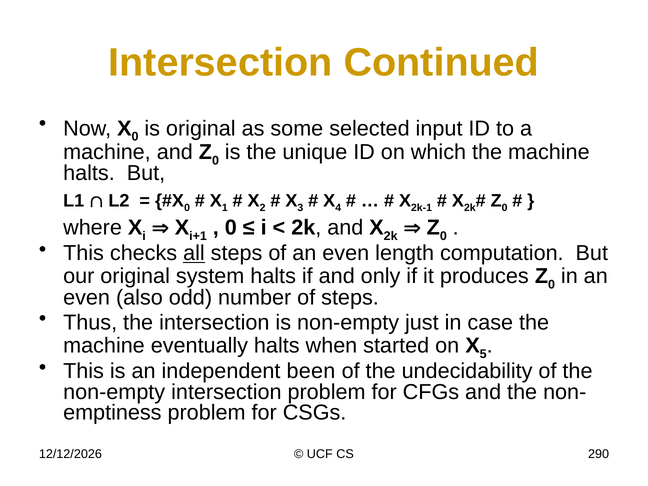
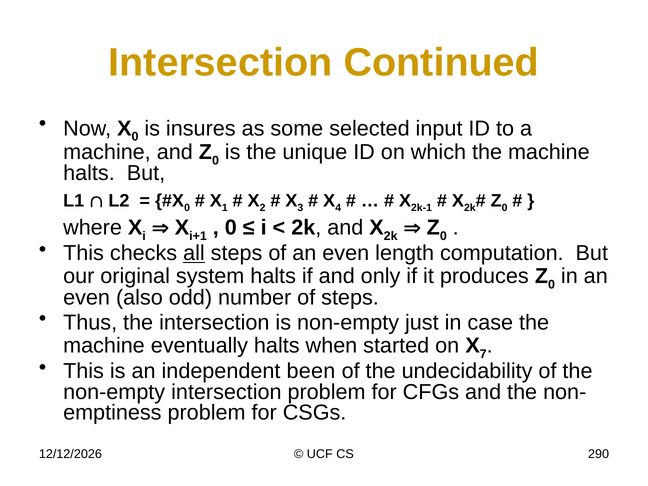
is original: original -> insures (201, 128)
5: 5 -> 7 (483, 354)
